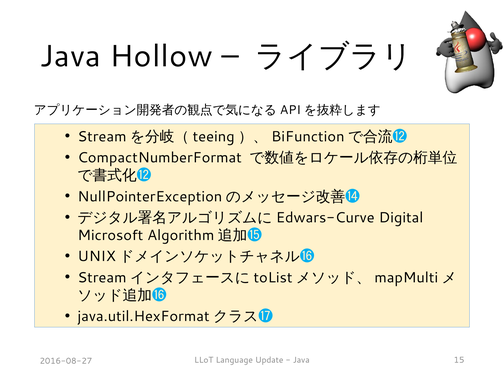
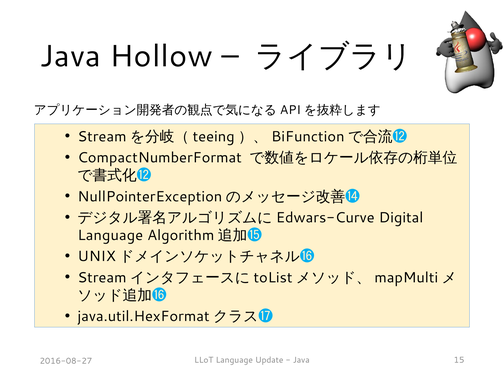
Microsoft: Microsoft -> Language (110, 235)
